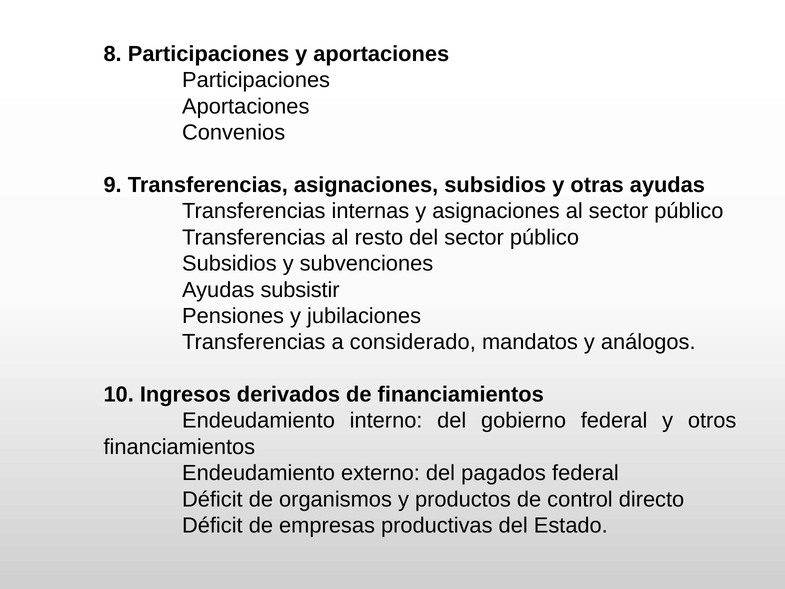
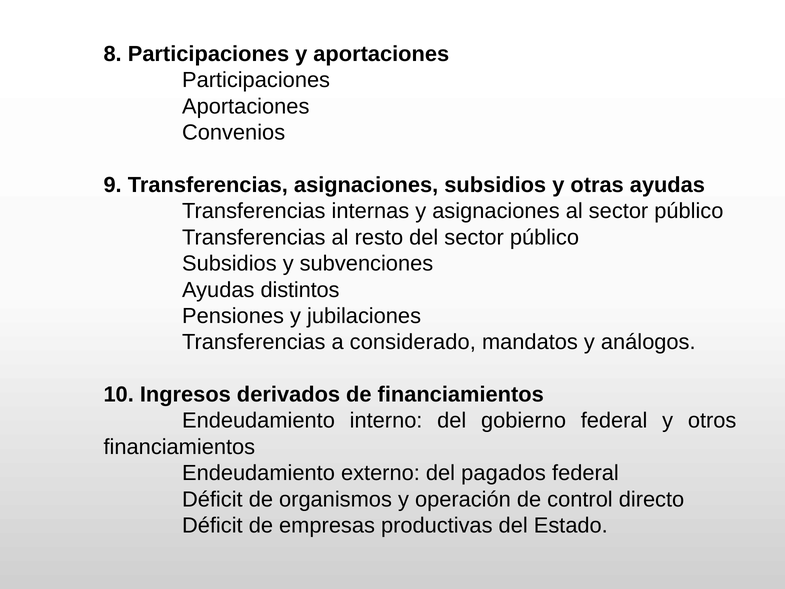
subsistir: subsistir -> distintos (300, 290)
productos: productos -> operación (463, 499)
